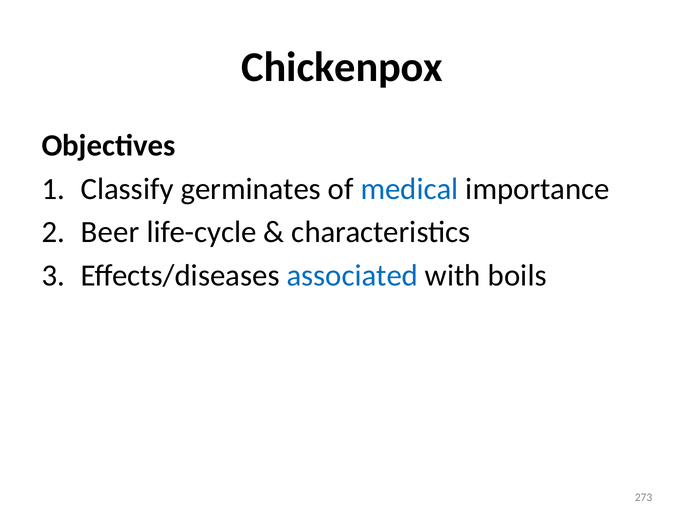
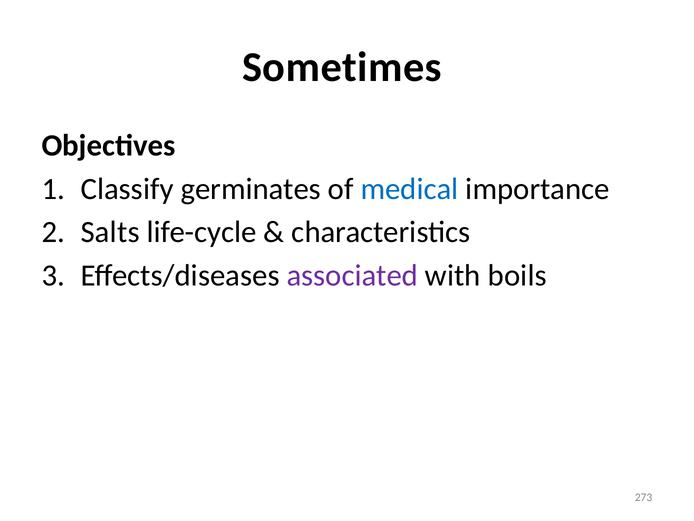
Chickenpox: Chickenpox -> Sometimes (342, 67)
Beer: Beer -> Salts (110, 232)
associated colour: blue -> purple (352, 275)
